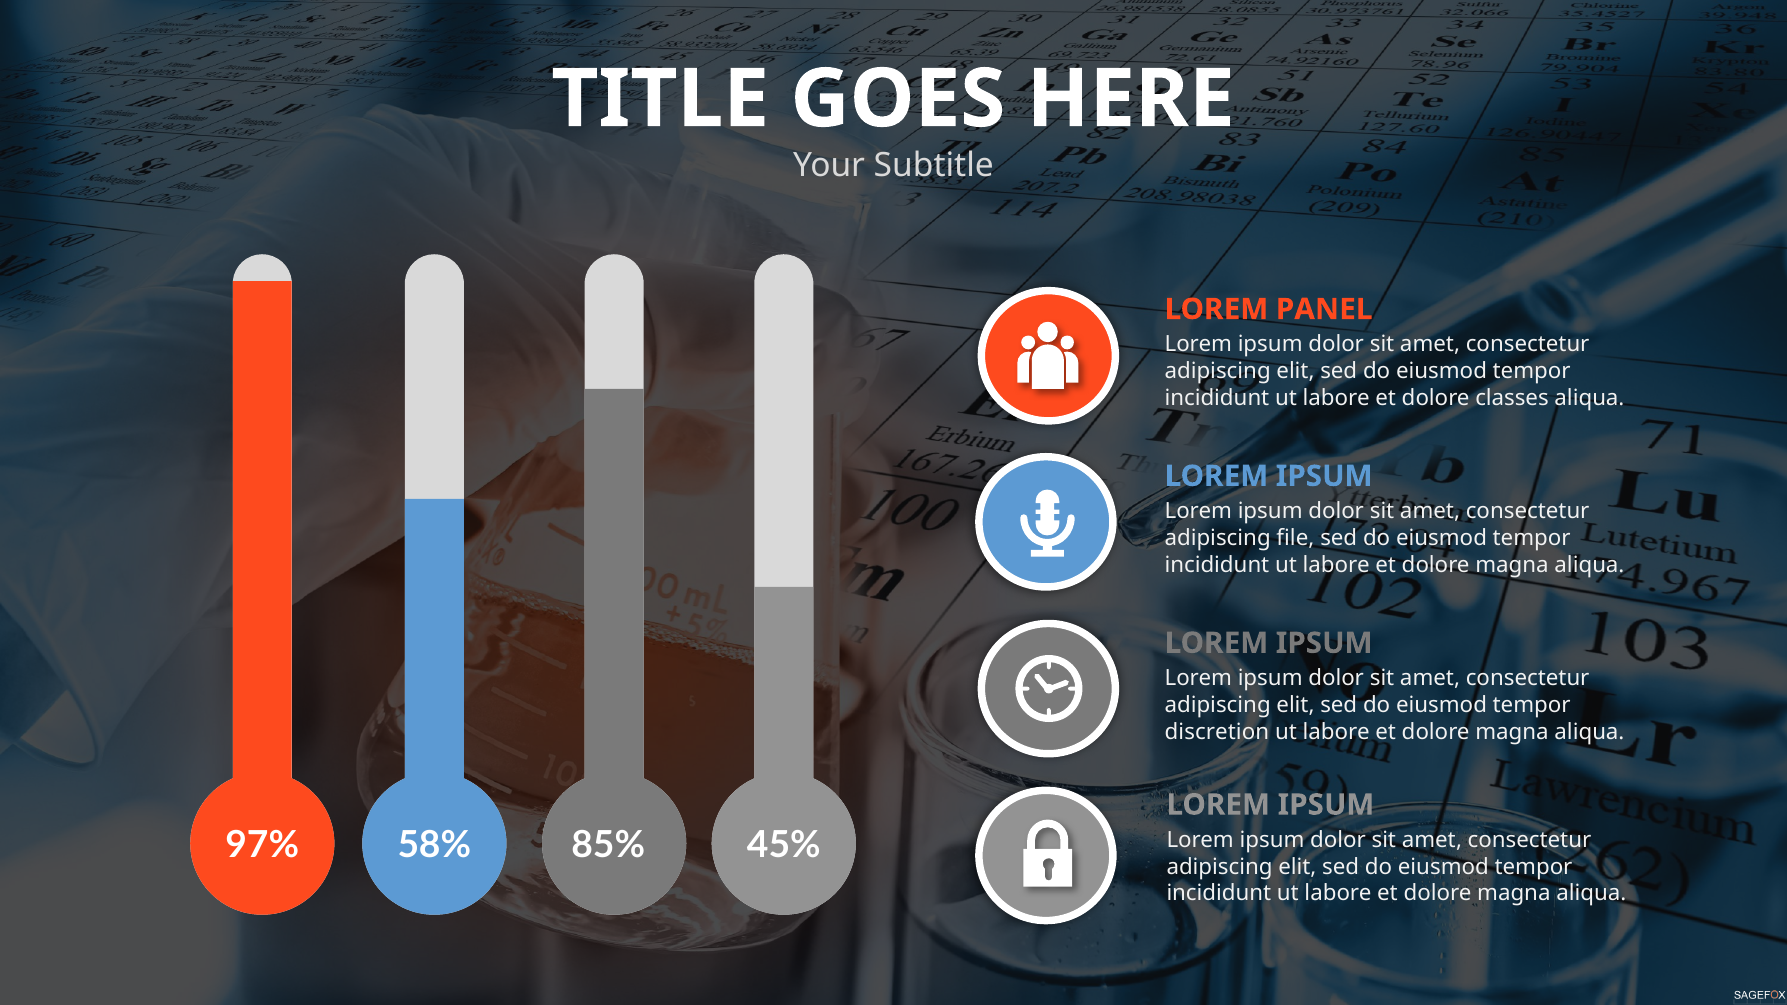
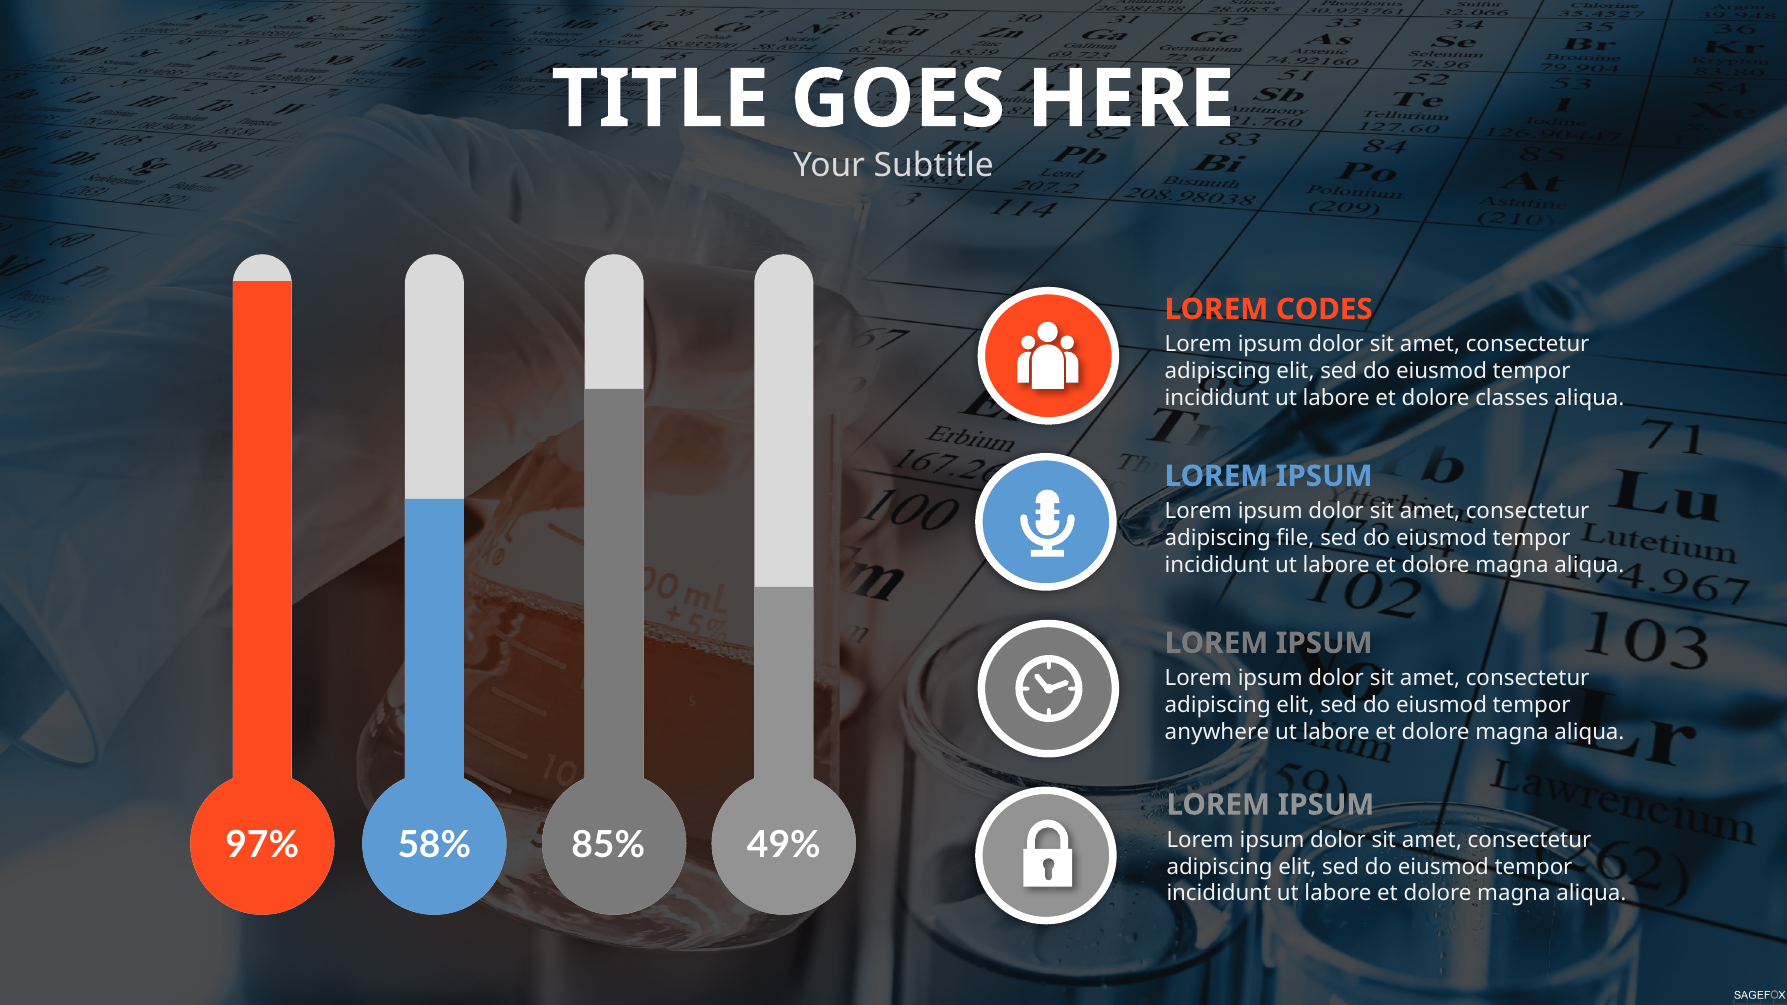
PANEL: PANEL -> CODES (1324, 309)
discretion: discretion -> anywhere (1217, 732)
45%: 45% -> 49% (784, 845)
